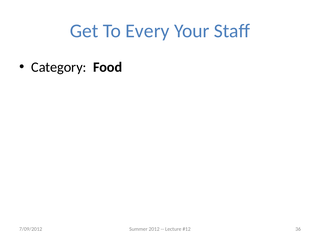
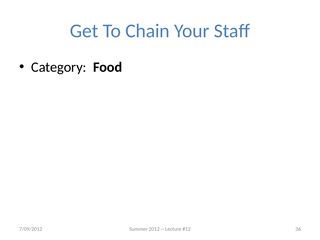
Every: Every -> Chain (148, 31)
